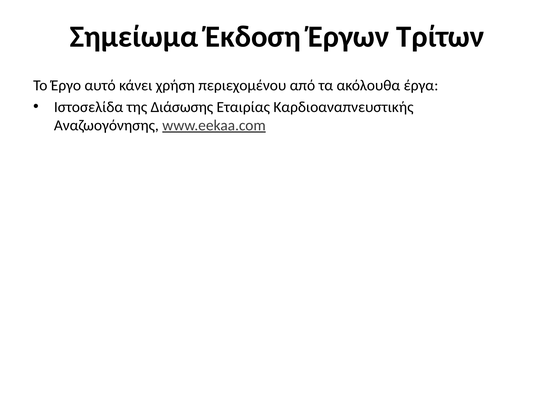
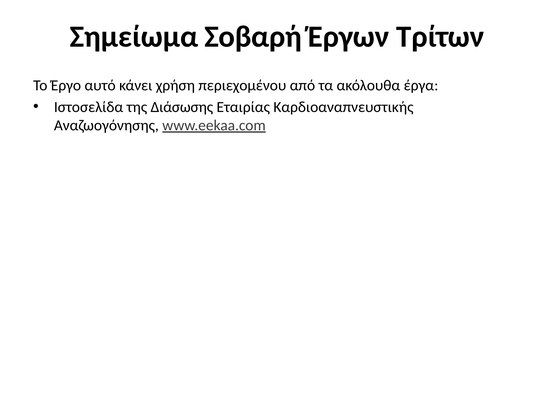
Έκδοση: Έκδοση -> Σοβαρή (253, 37)
